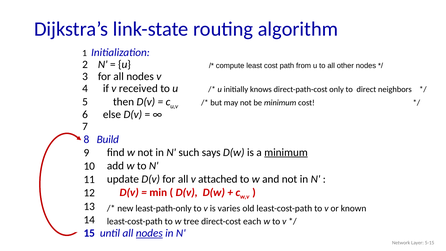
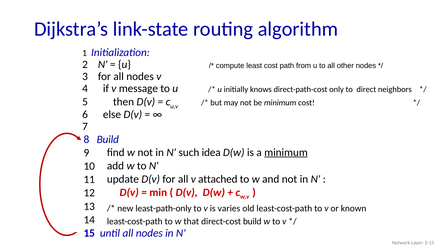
received: received -> message (138, 89)
says: says -> idea (211, 152)
tree: tree -> that (191, 221)
direct-cost each: each -> build (252, 221)
nodes underline: present -> none (149, 233)
